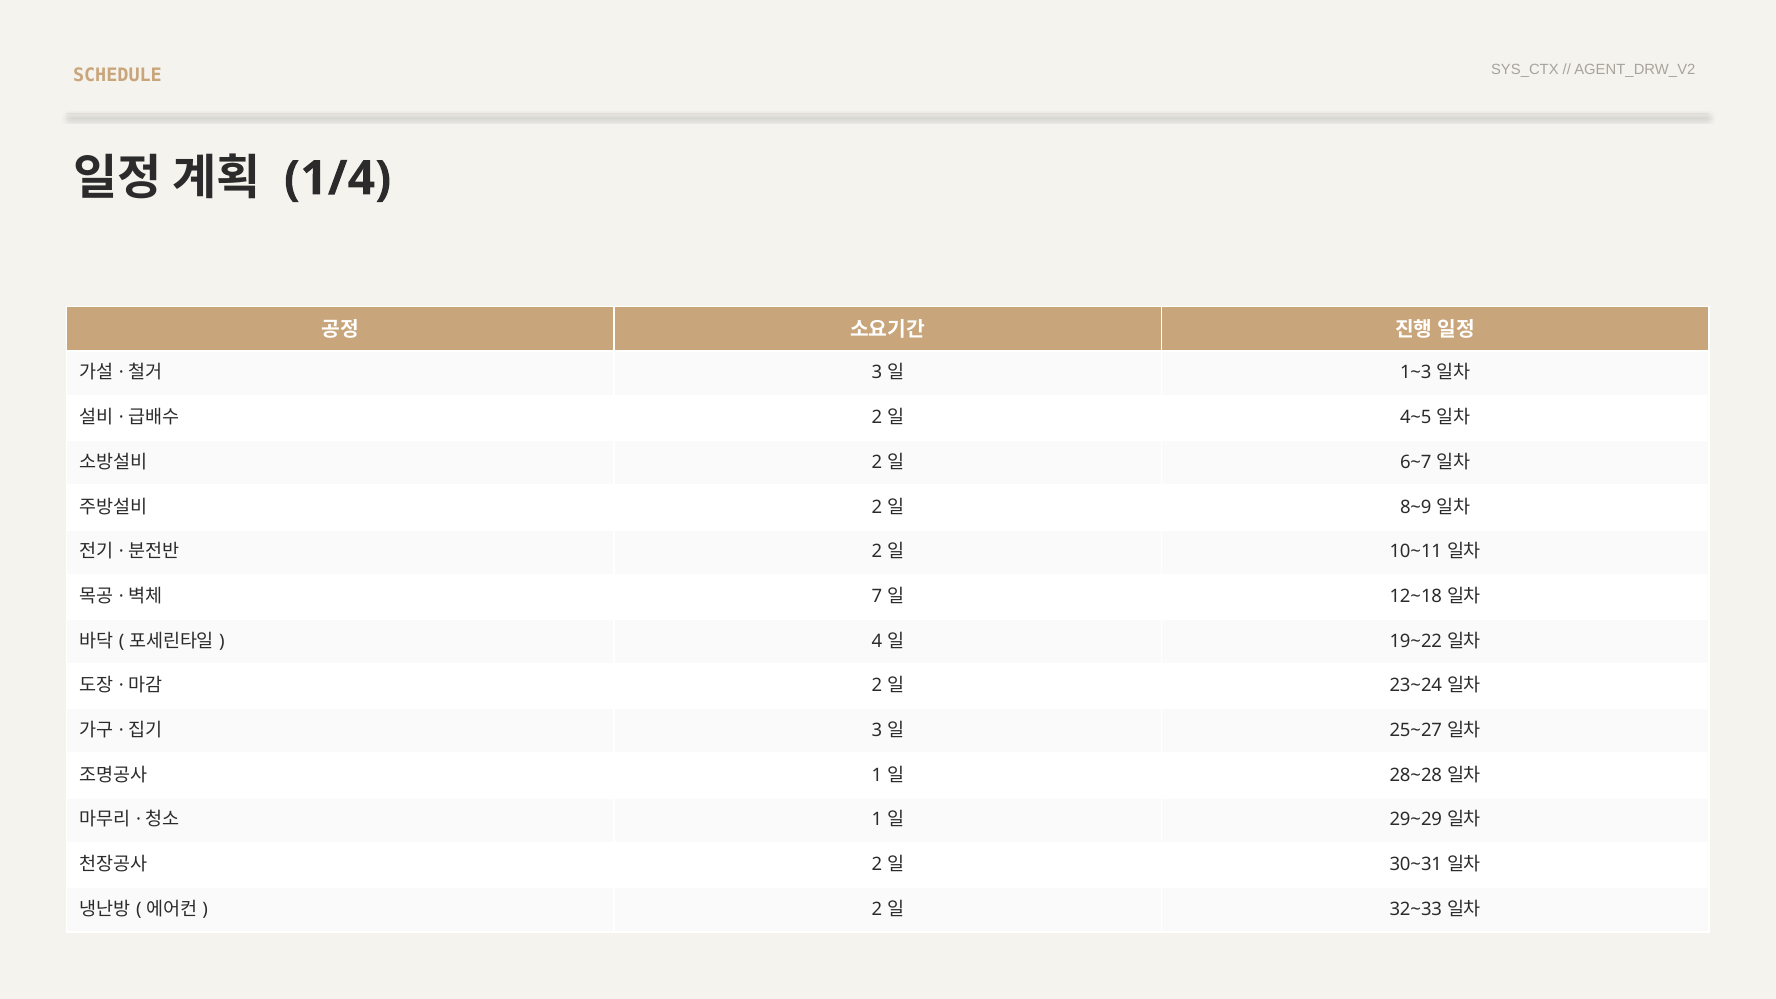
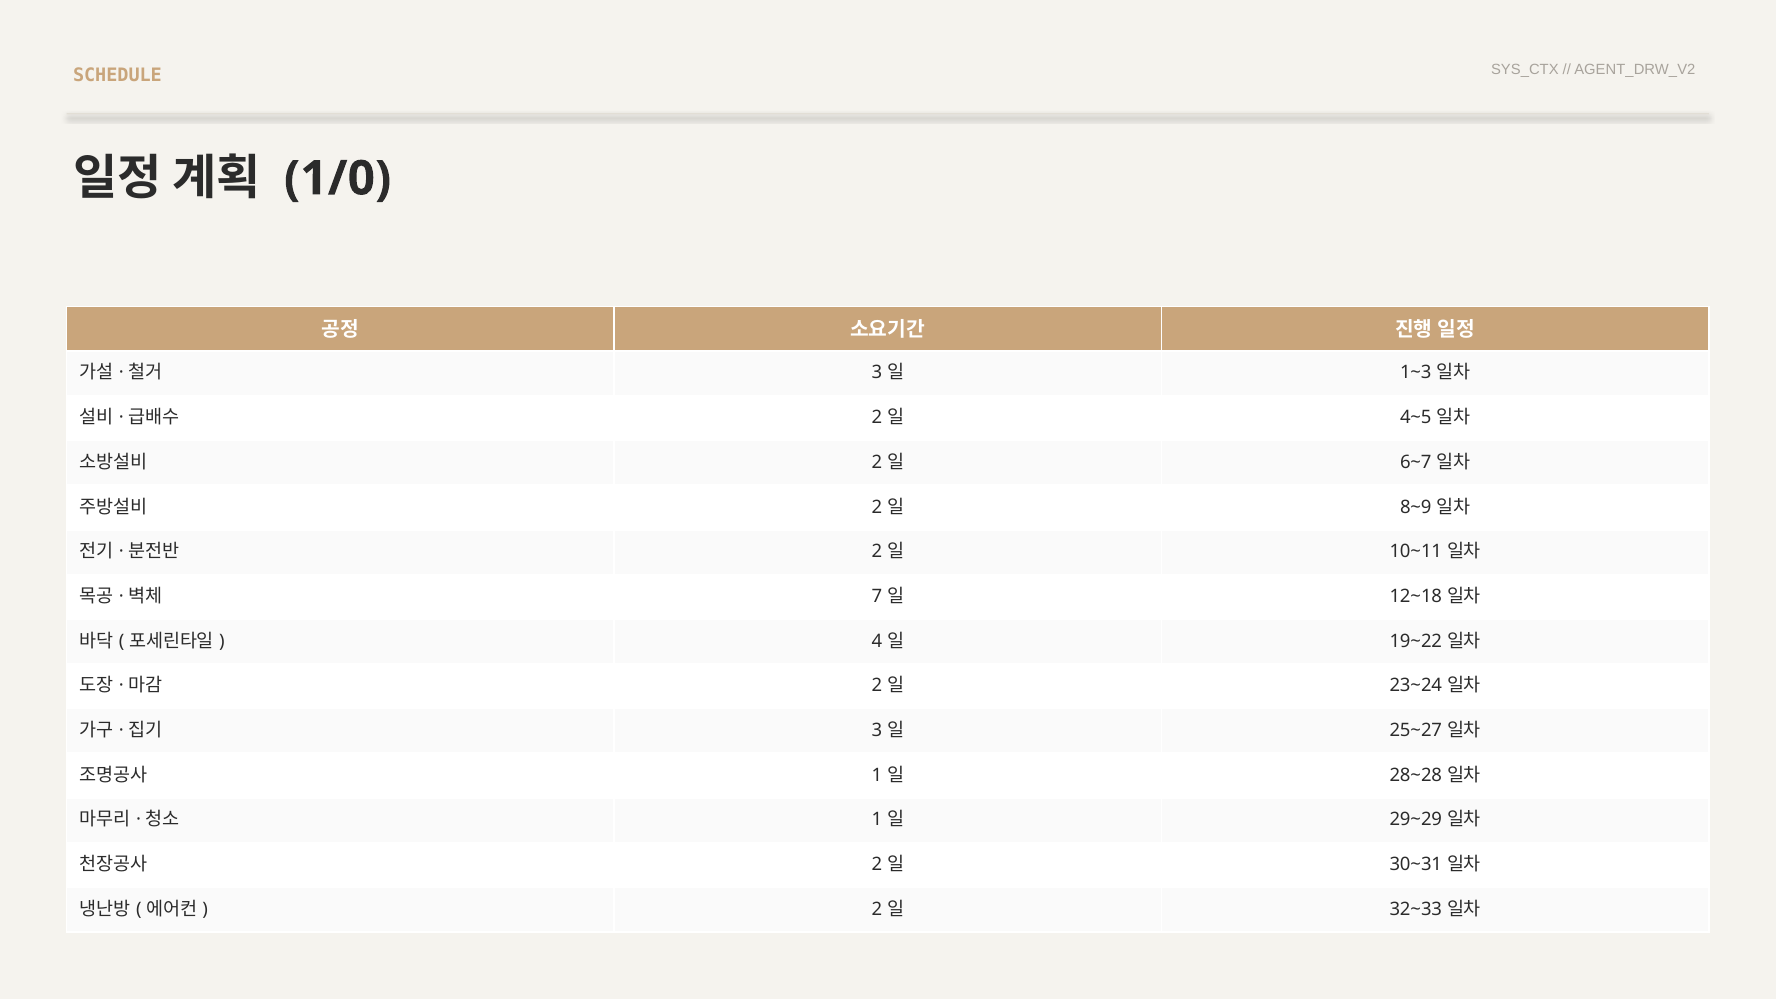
1/4: 1/4 -> 1/0 (338, 179)
